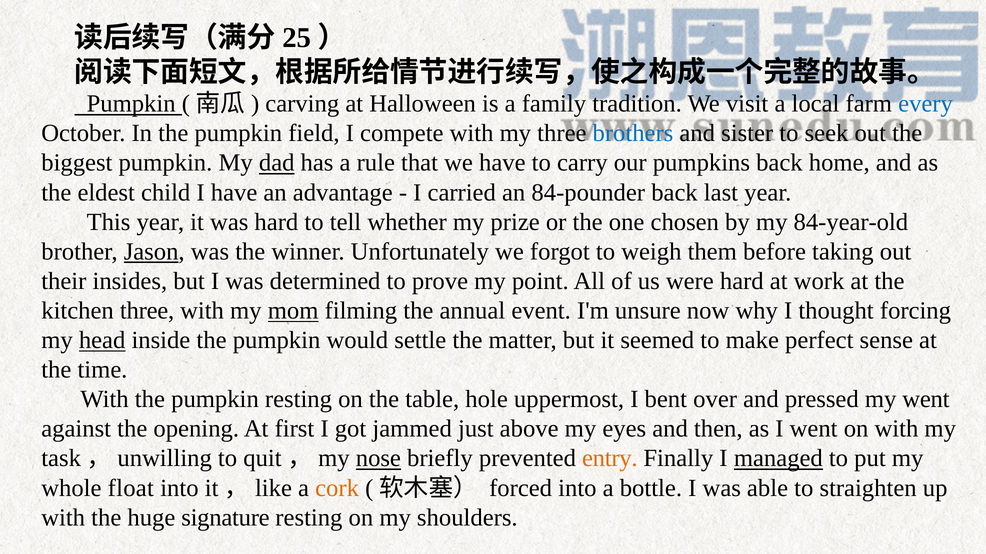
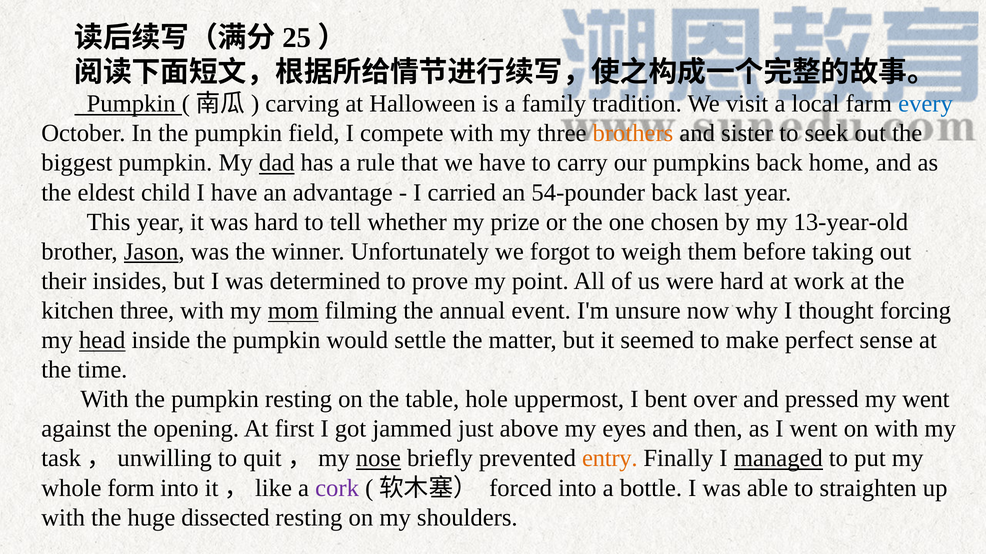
brothers colour: blue -> orange (633, 133)
84-pounder: 84-pounder -> 54-pounder (588, 193)
84-year-old: 84-year-old -> 13-year-old (851, 222)
float: float -> form (131, 488)
cork colour: orange -> purple (337, 488)
signature: signature -> dissected (225, 518)
